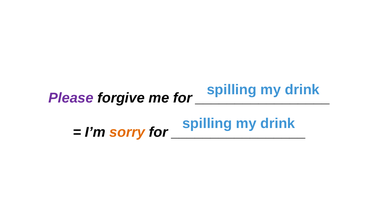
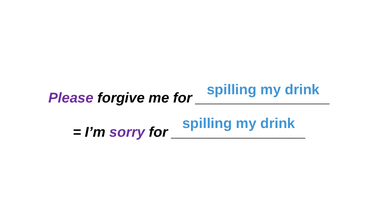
sorry colour: orange -> purple (127, 132)
